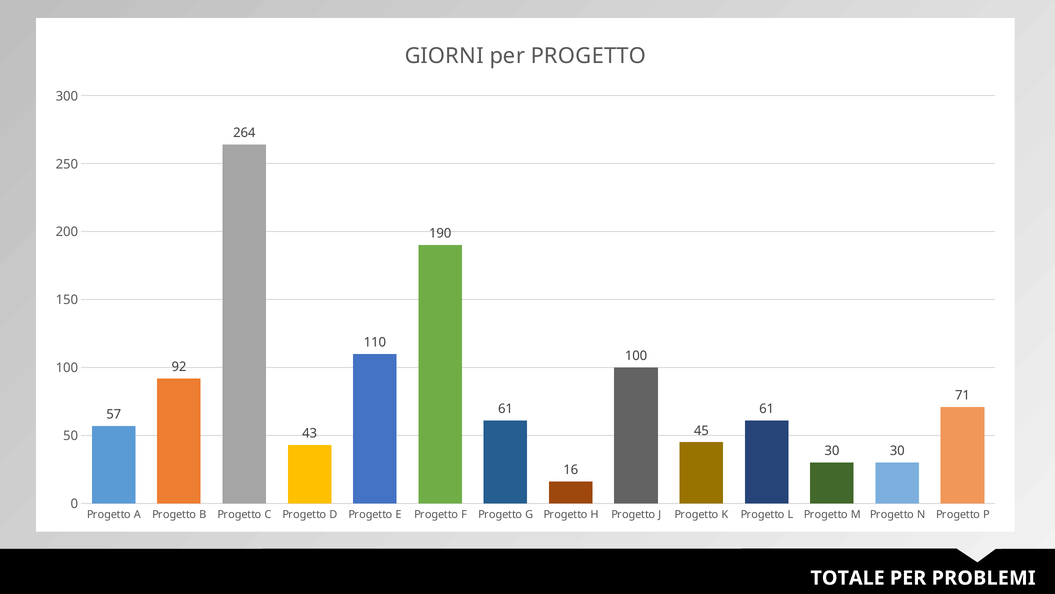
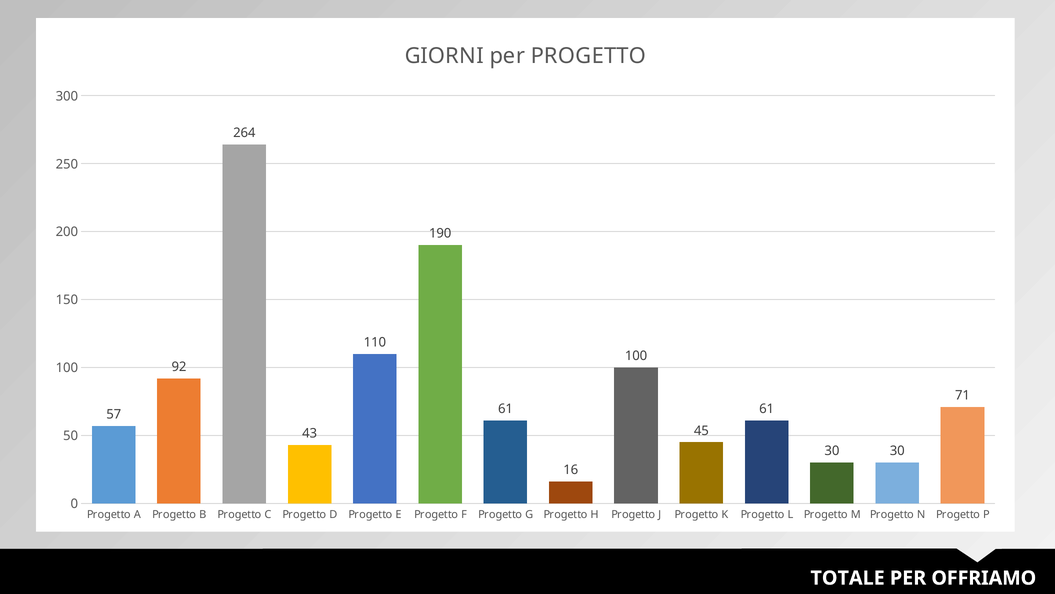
PROBLEMI: PROBLEMI -> OFFRIAMO (984, 578)
